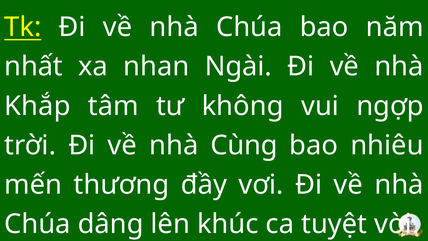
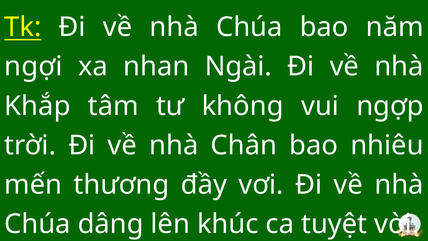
nhất: nhất -> ngợi (33, 66)
Cùng: Cùng -> Chân (244, 145)
